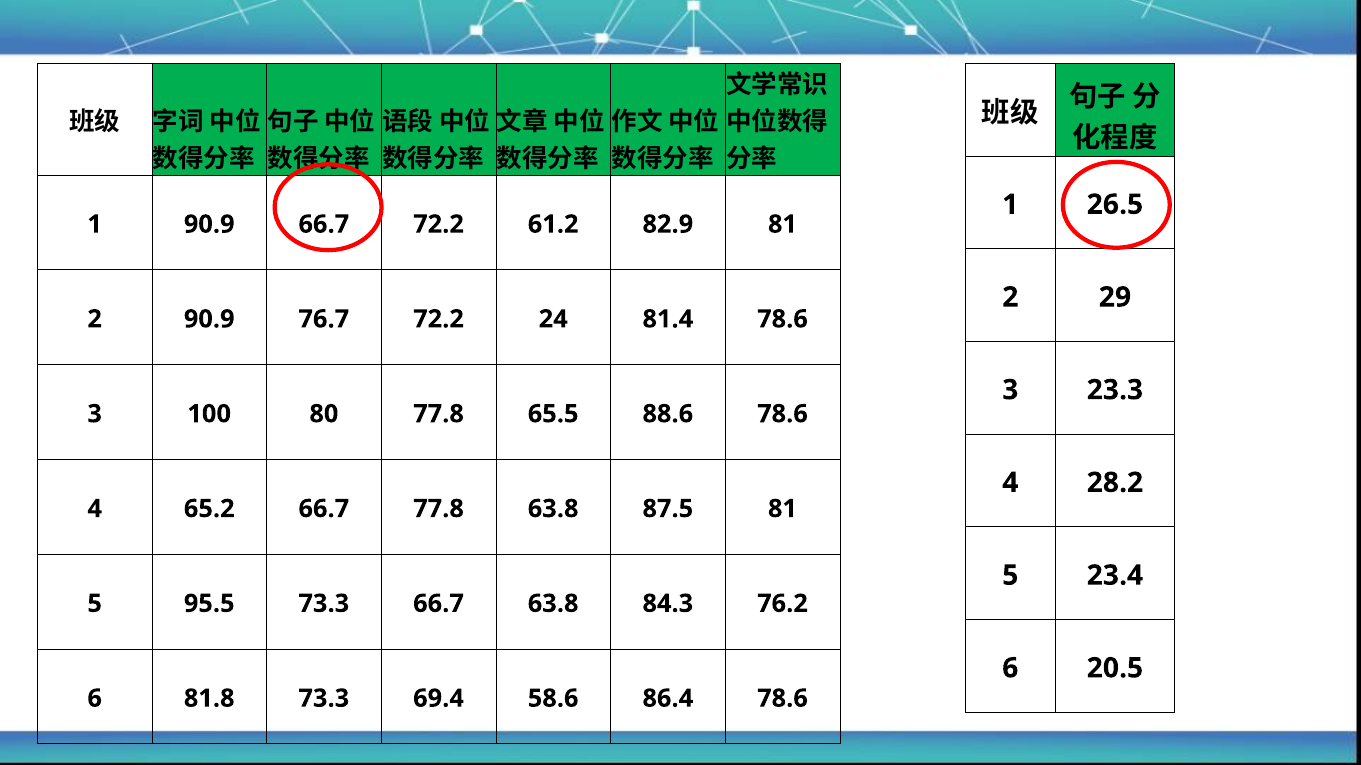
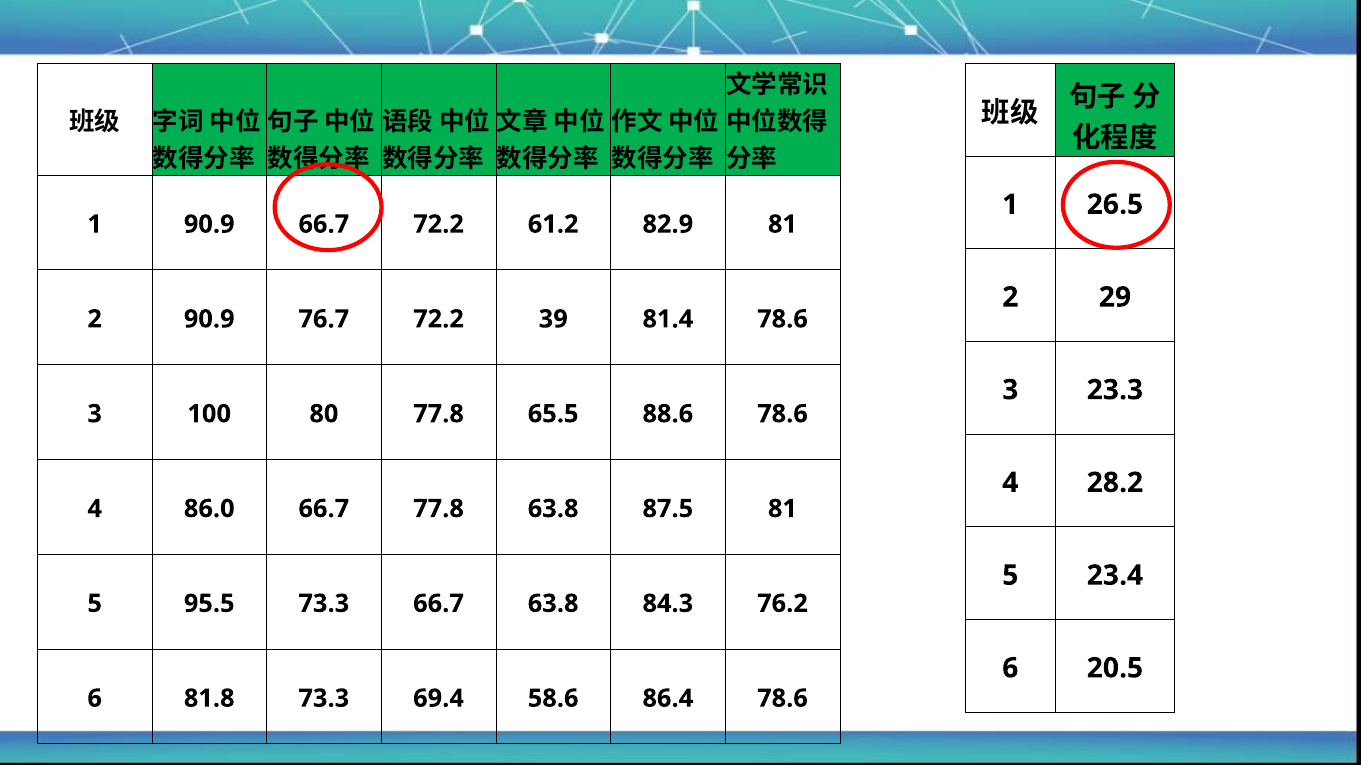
24: 24 -> 39 (553, 319)
65.2: 65.2 -> 86.0 (209, 509)
